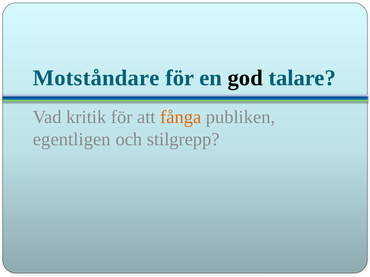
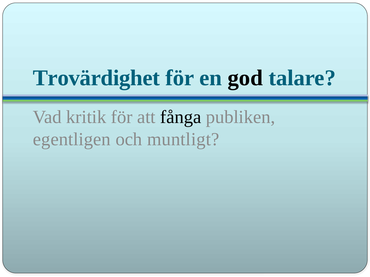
Motståndare: Motståndare -> Trovärdighet (96, 78)
fånga colour: orange -> black (181, 117)
stilgrepp: stilgrepp -> muntligt (183, 140)
